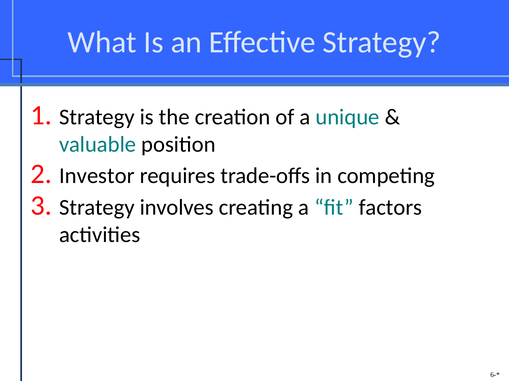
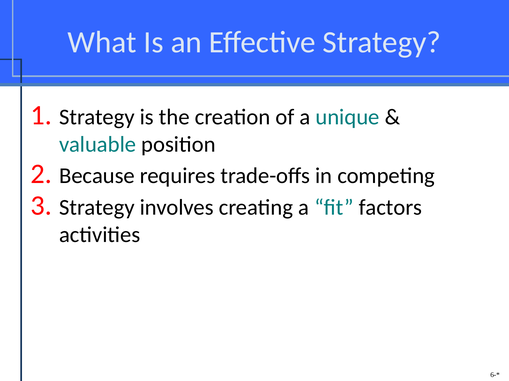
Investor: Investor -> Because (97, 176)
